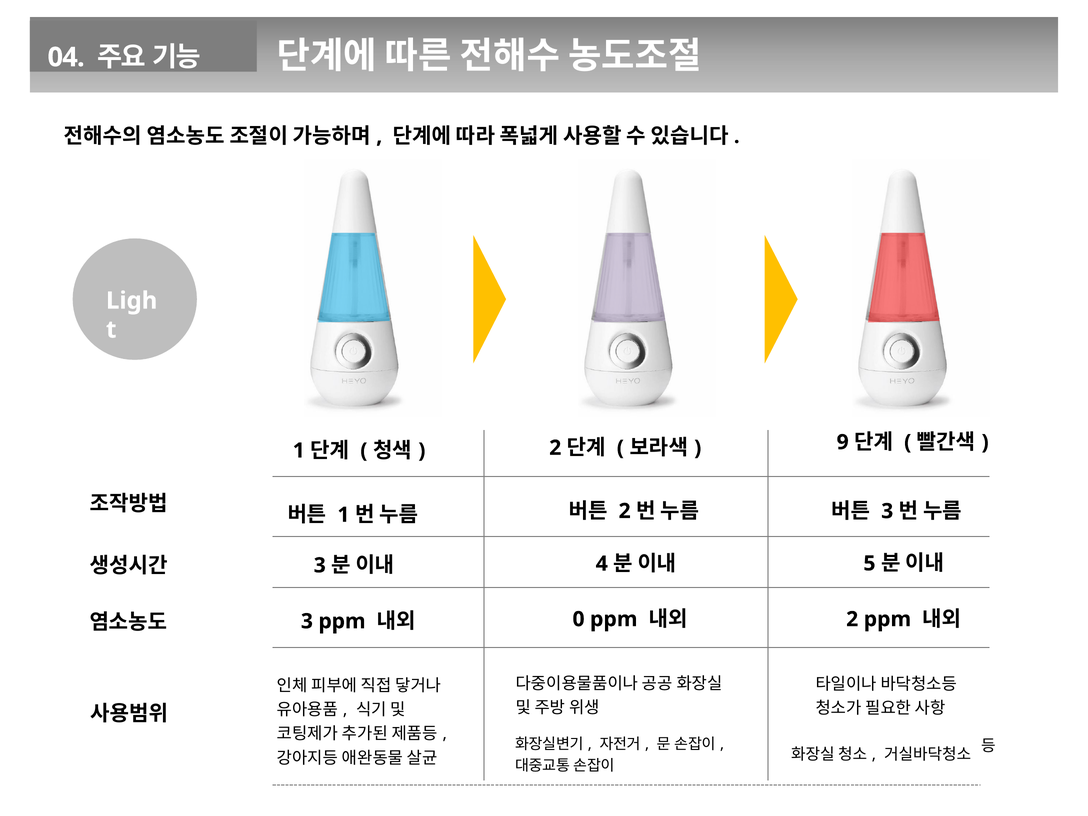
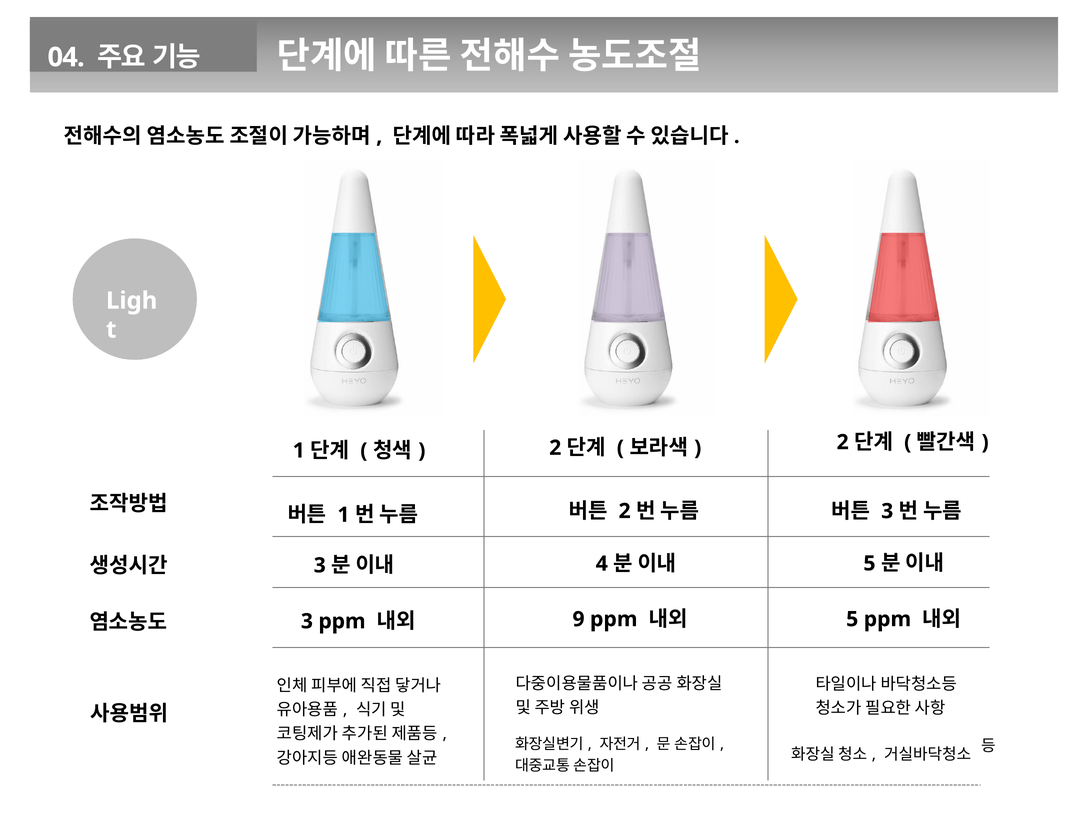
9: 9 -> 2 (843, 442)
0: 0 -> 9 (579, 619)
2: 2 -> 5 (852, 619)
